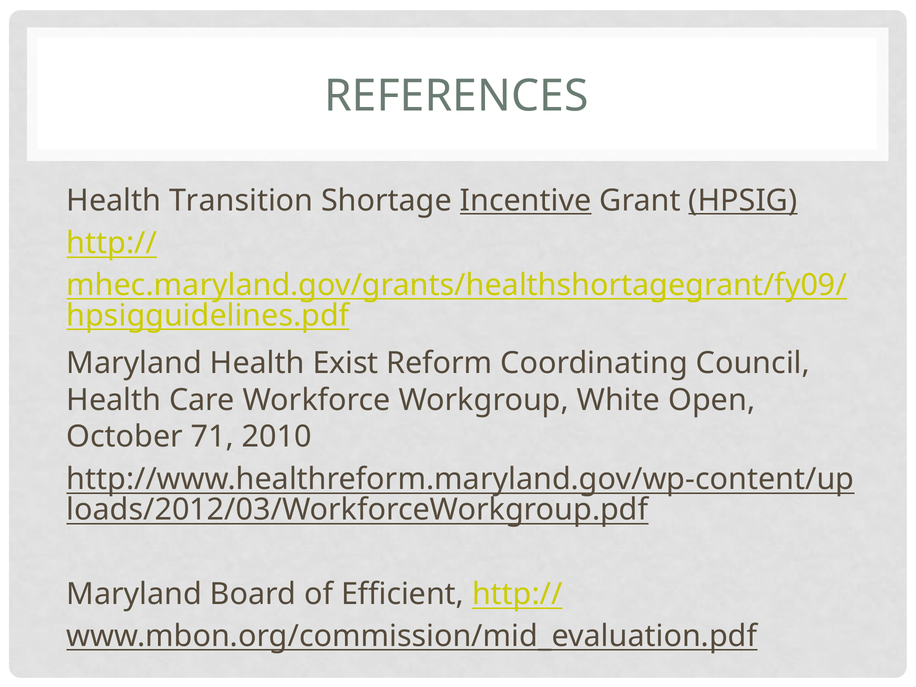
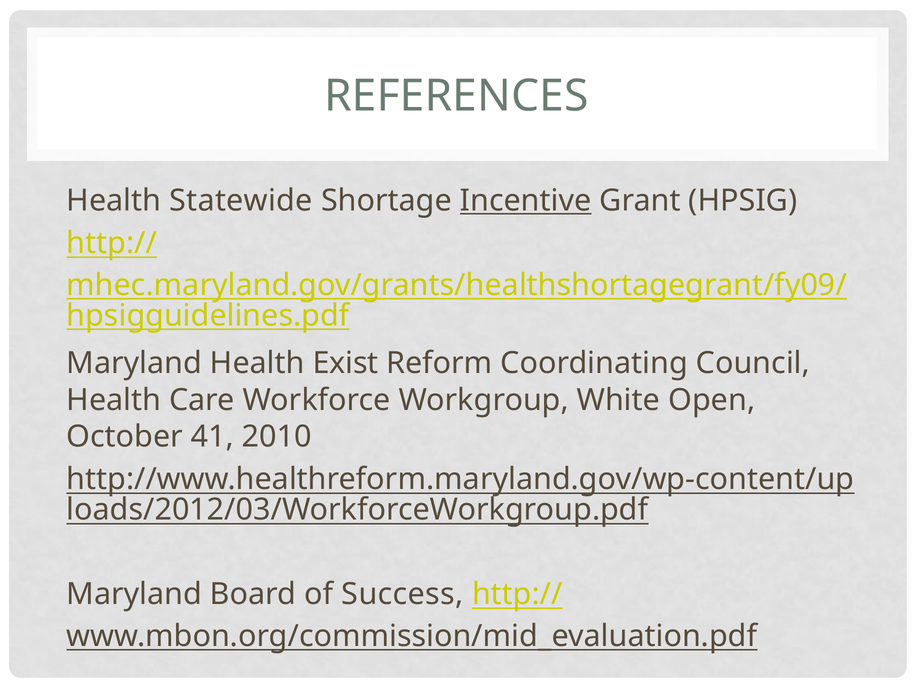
Transition: Transition -> Statewide (241, 201)
HPSIG underline: present -> none (743, 201)
71: 71 -> 41 (212, 437)
Efficient: Efficient -> Success (402, 594)
